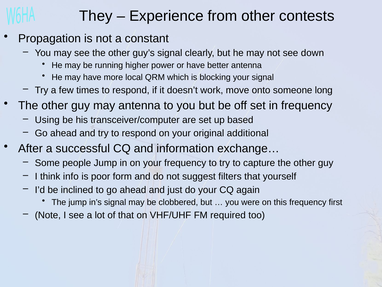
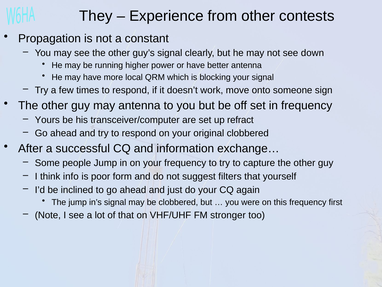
long: long -> sign (324, 90)
Using: Using -> Yours (47, 120)
based: based -> refract (240, 120)
original additional: additional -> clobbered (248, 133)
required: required -> stronger (228, 215)
